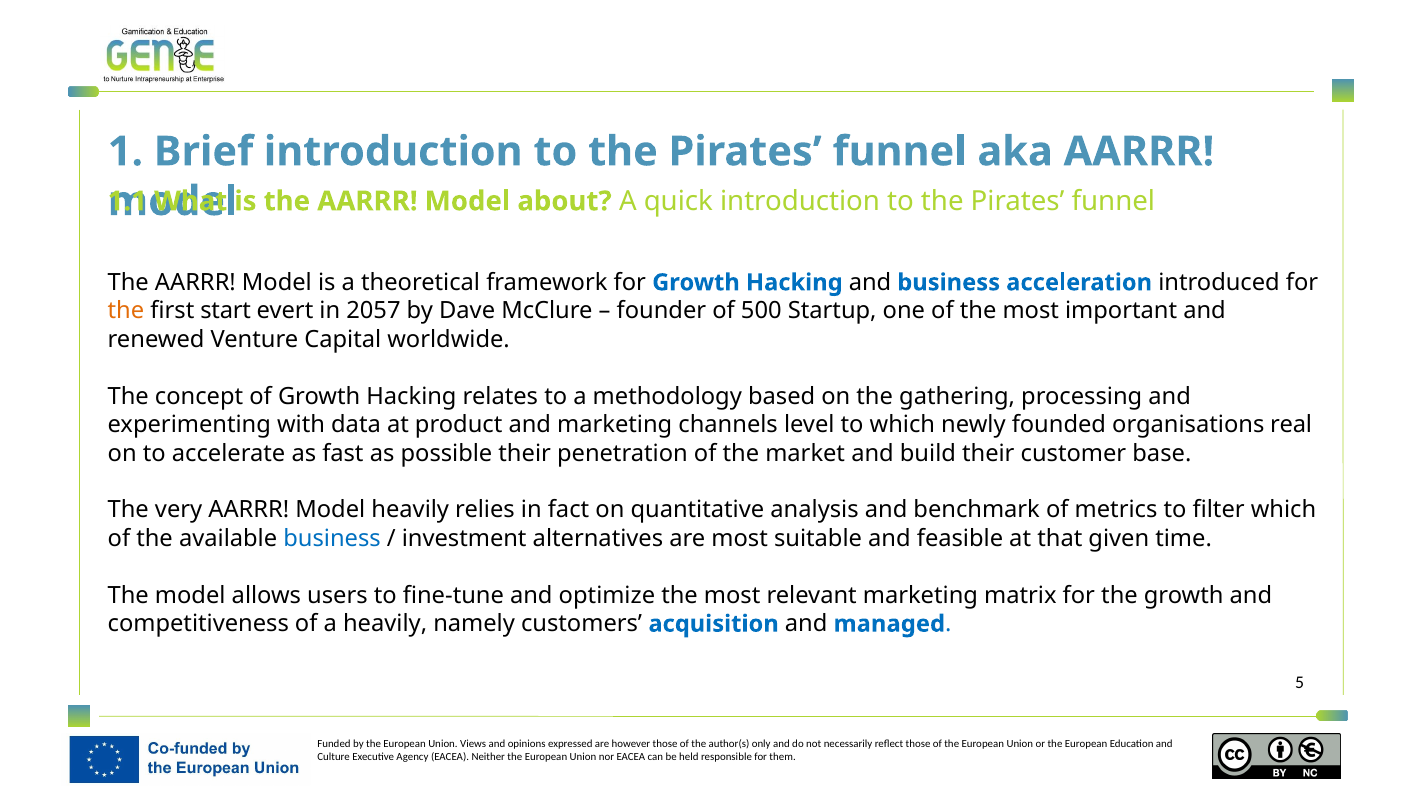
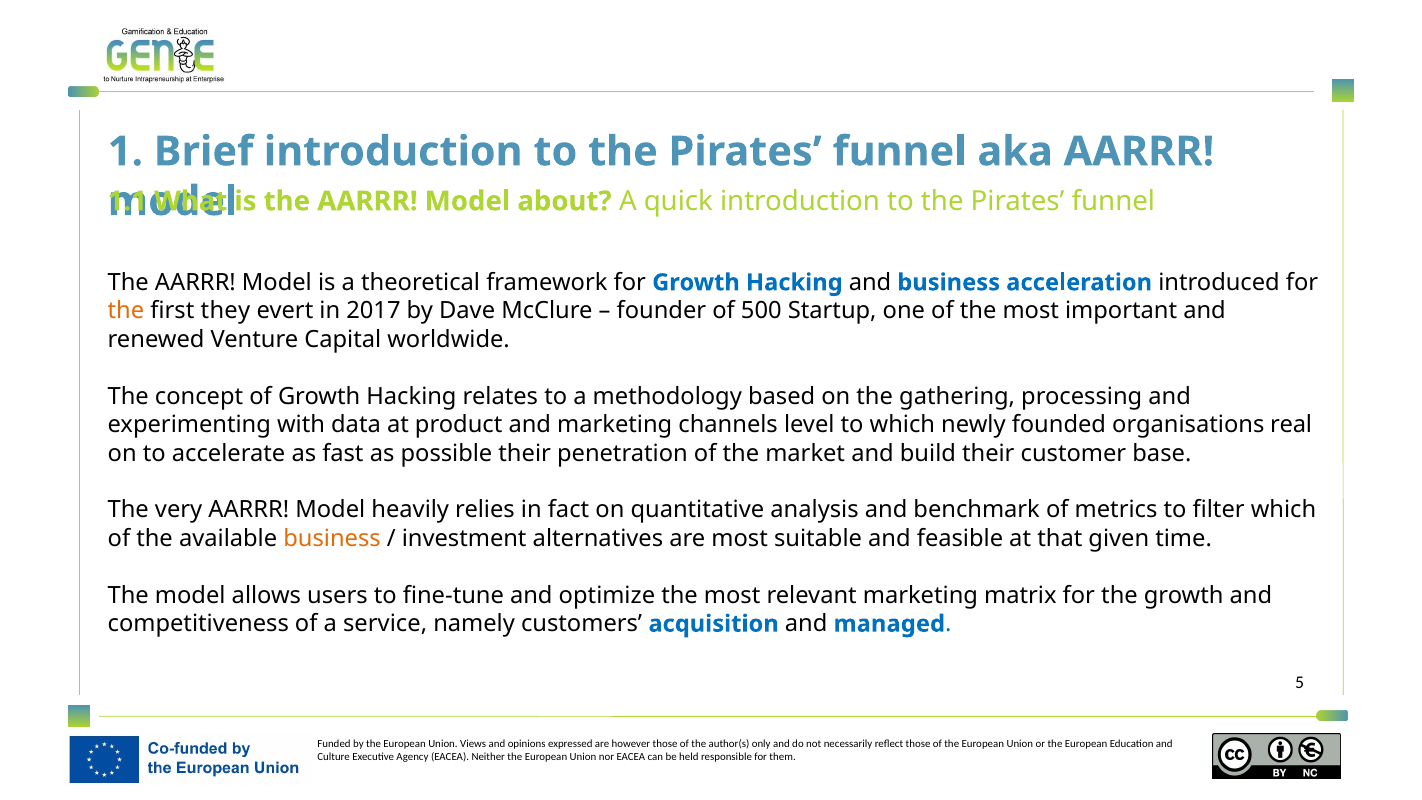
start: start -> they (225, 311)
2057: 2057 -> 2017 (373, 311)
business colour: blue -> orange (332, 538)
a heavily: heavily -> service (385, 624)
